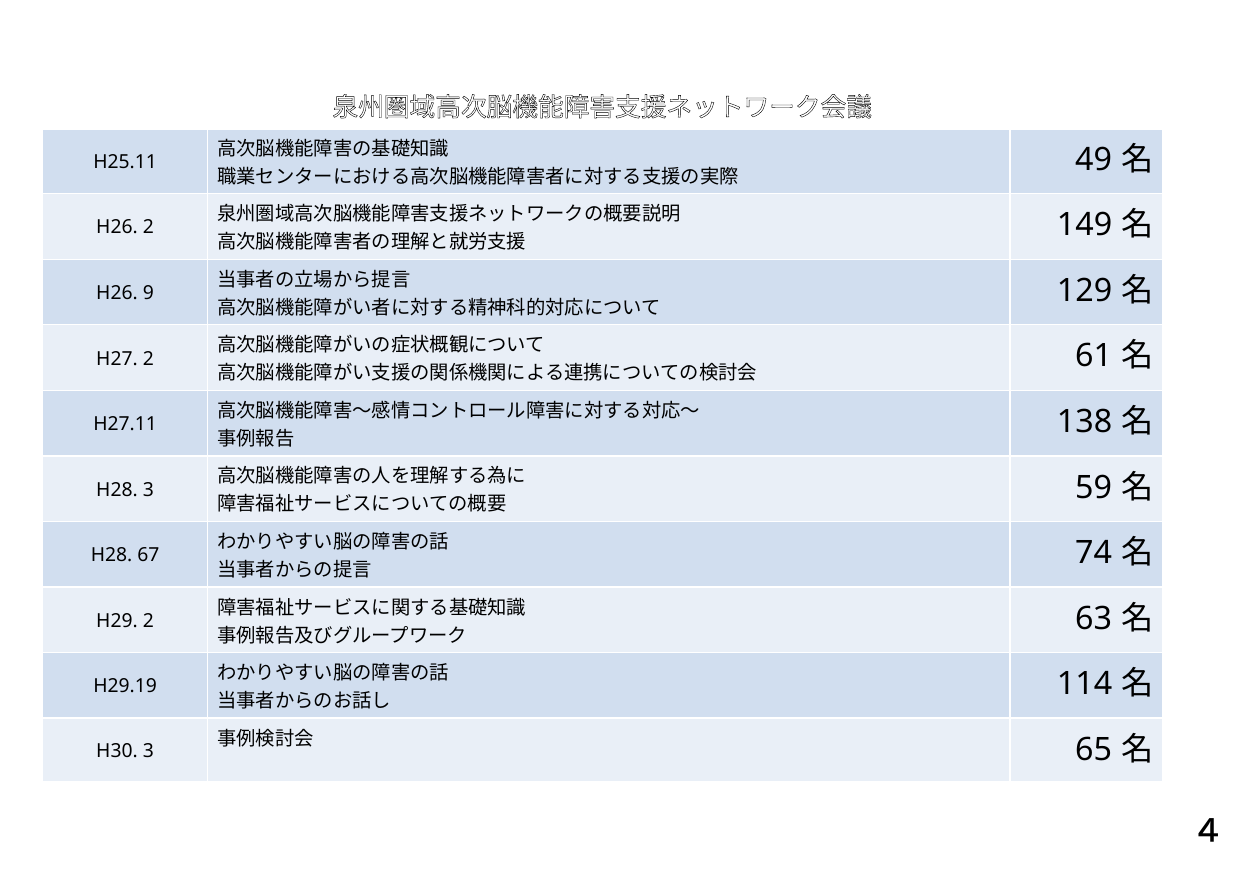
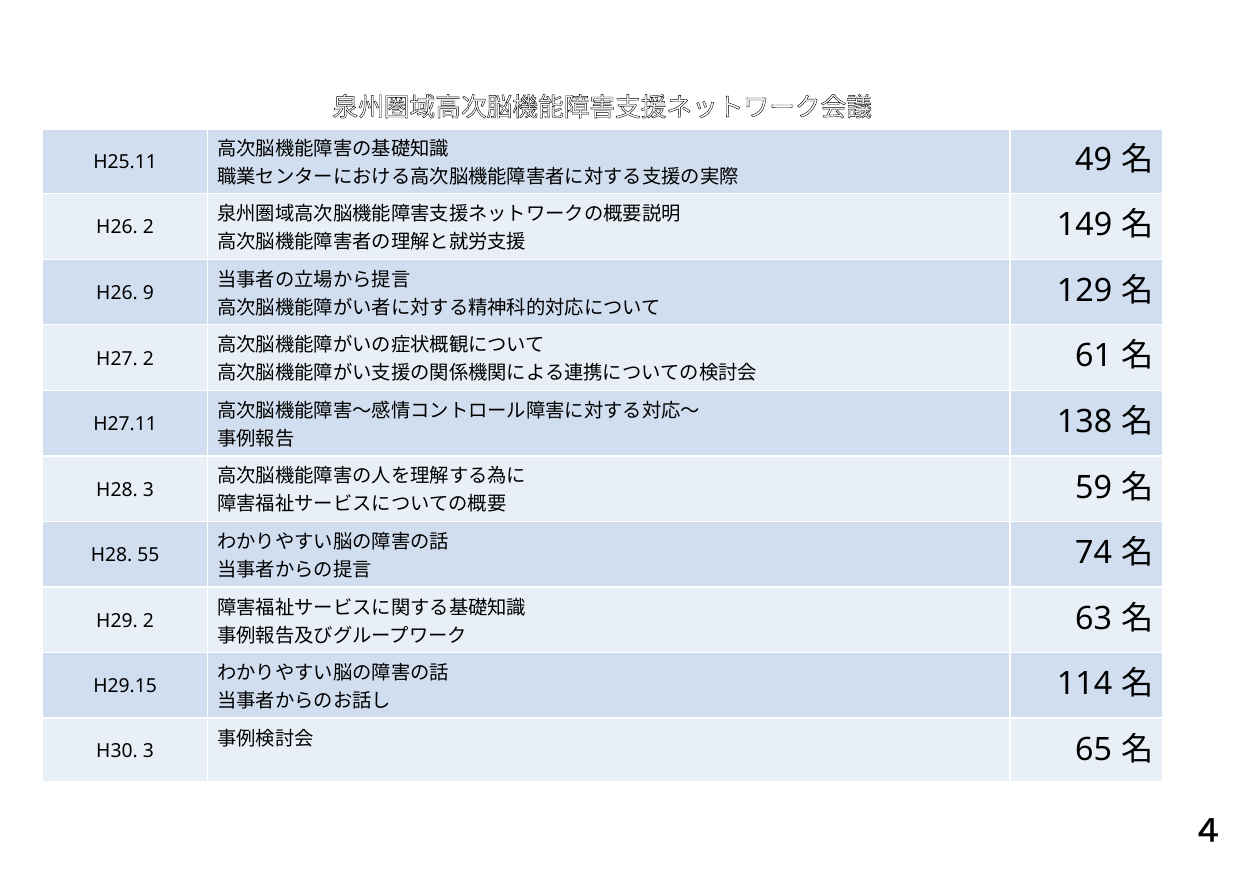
67: 67 -> 55 (148, 555)
H29.19: H29.19 -> H29.15 (125, 687)
